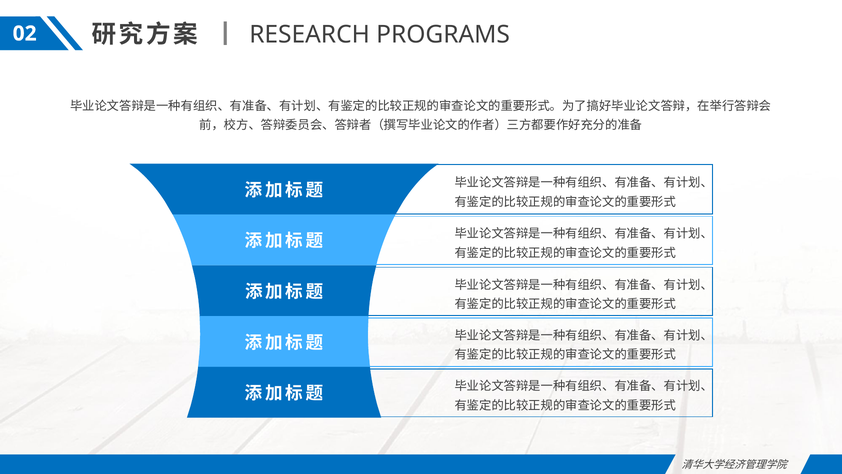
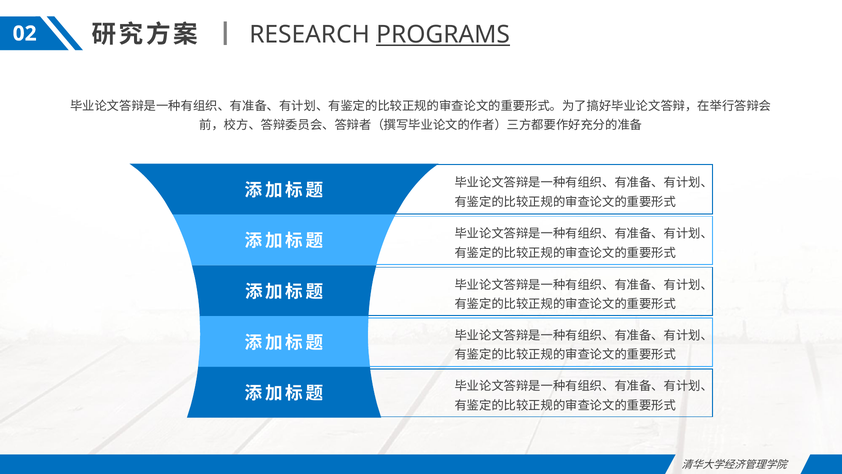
PROGRAMS underline: none -> present (443, 35)
